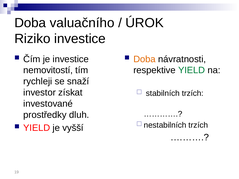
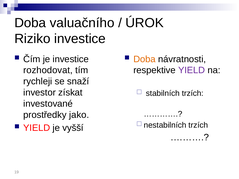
nemovitostí: nemovitostí -> rozhodovat (48, 70)
YIELD colour: green -> purple (192, 70)
dluh: dluh -> jako (79, 115)
